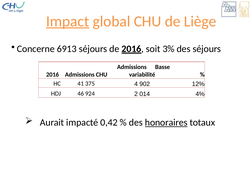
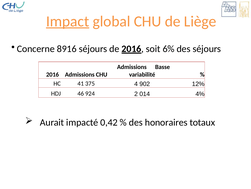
6913: 6913 -> 8916 (67, 49)
3%: 3% -> 6% (169, 49)
honoraires underline: present -> none (166, 122)
